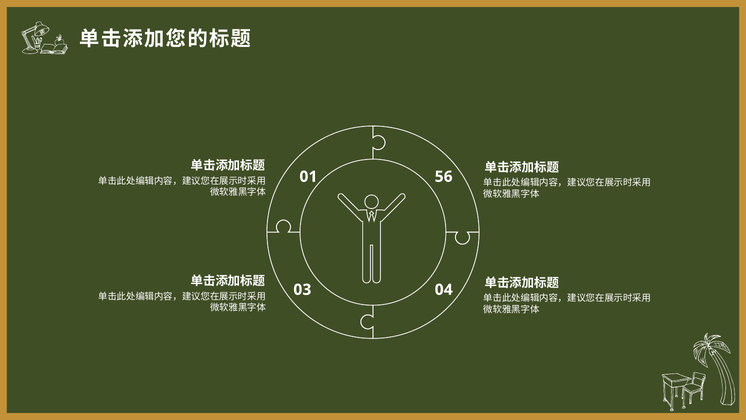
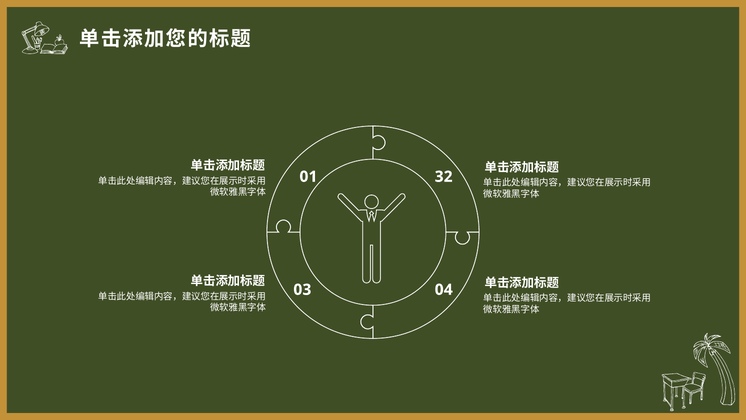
56: 56 -> 32 (444, 177)
